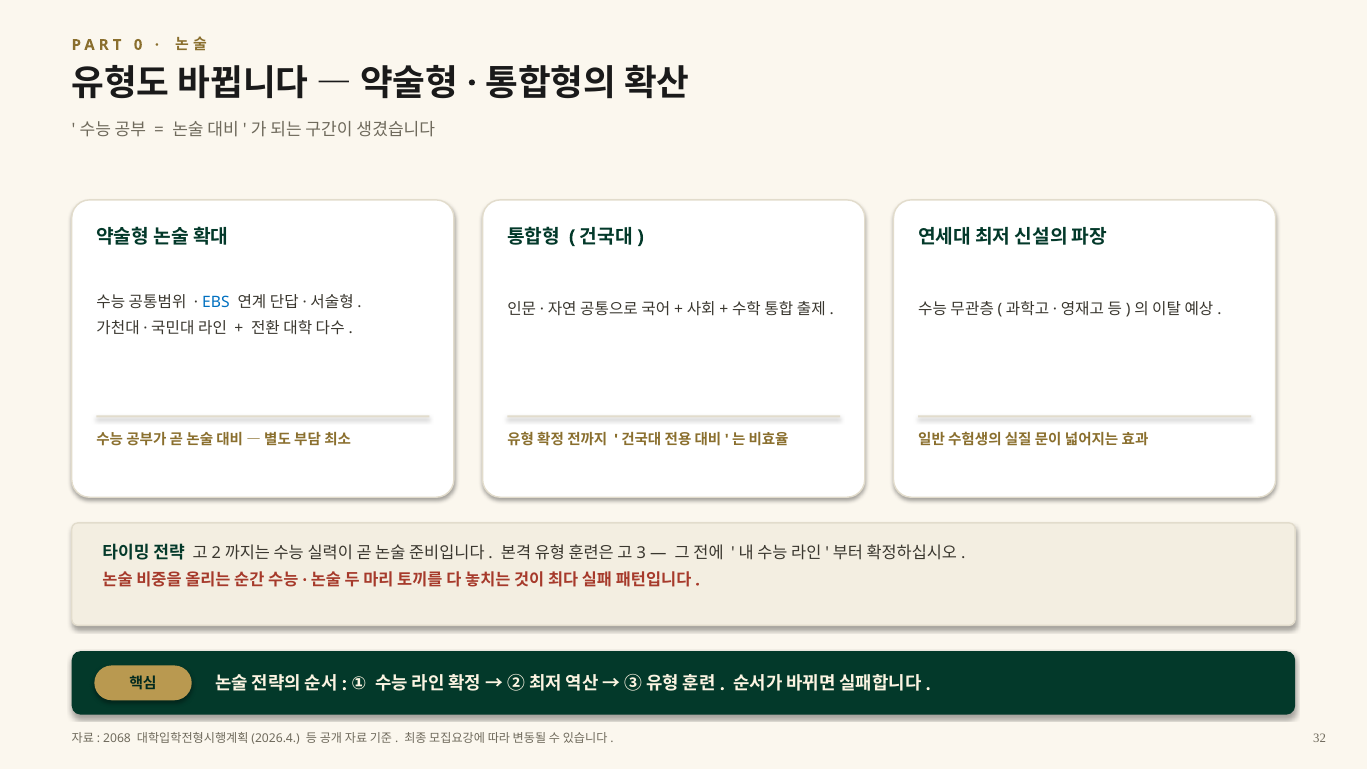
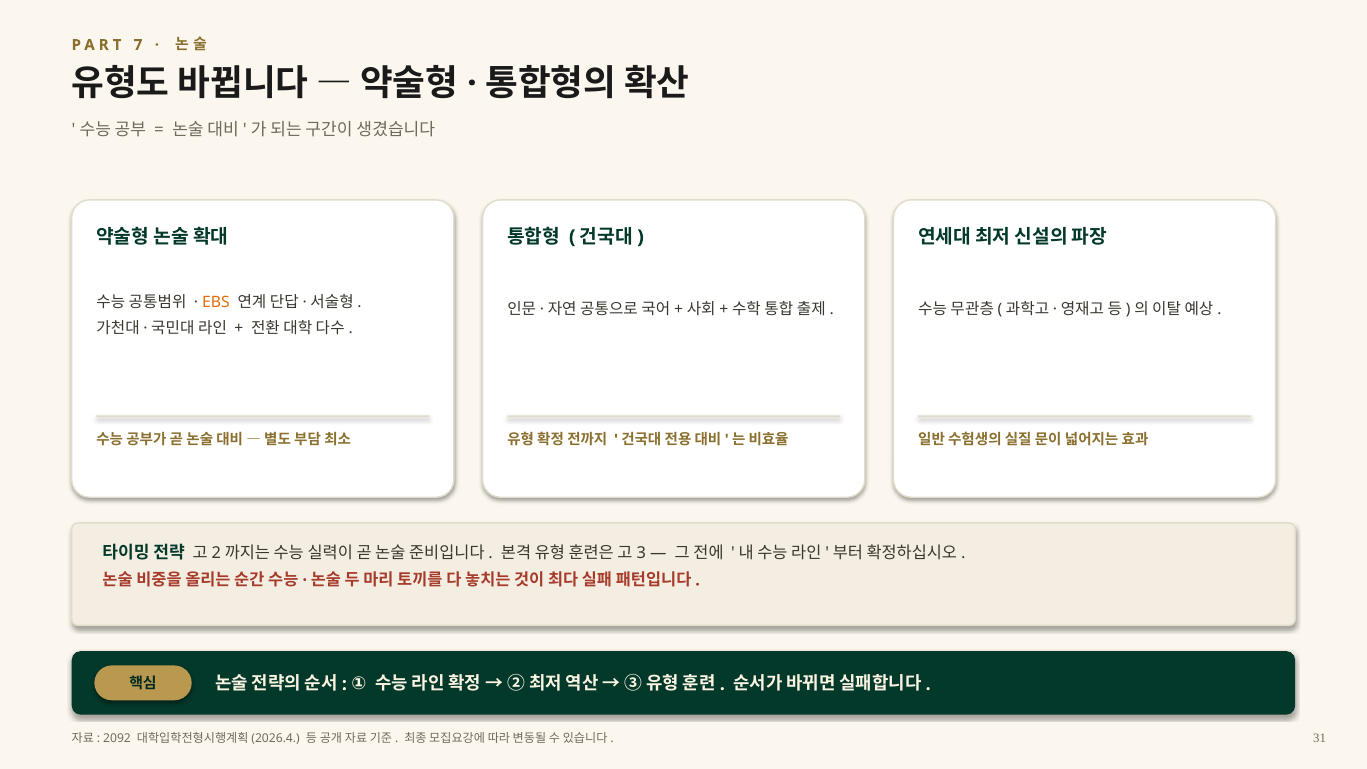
0: 0 -> 7 (138, 45)
EBS colour: blue -> orange (216, 303)
2068: 2068 -> 2092 (117, 738)
32: 32 -> 31 (1320, 739)
